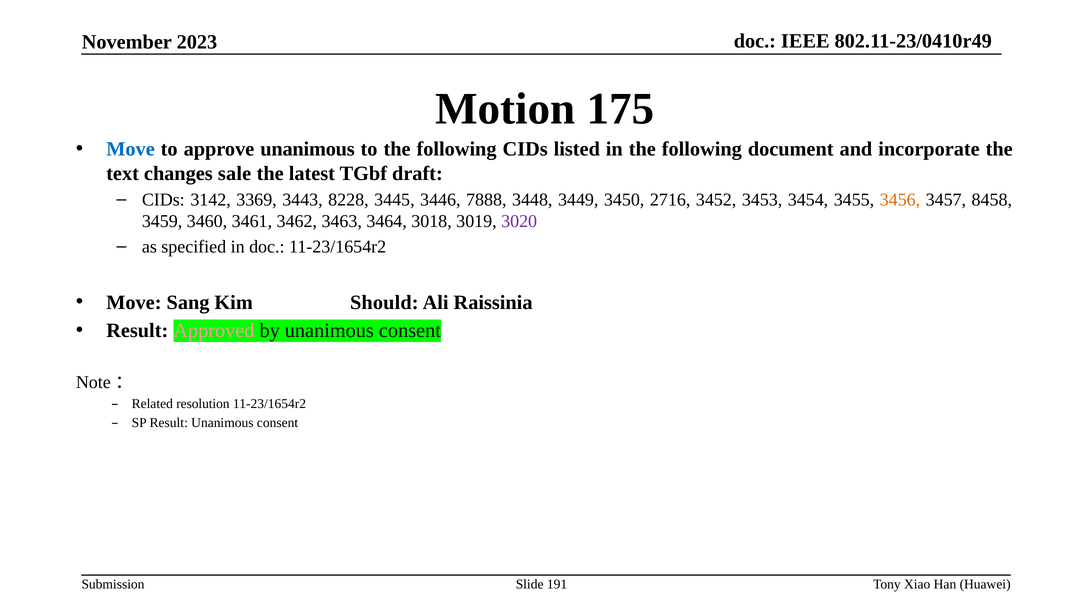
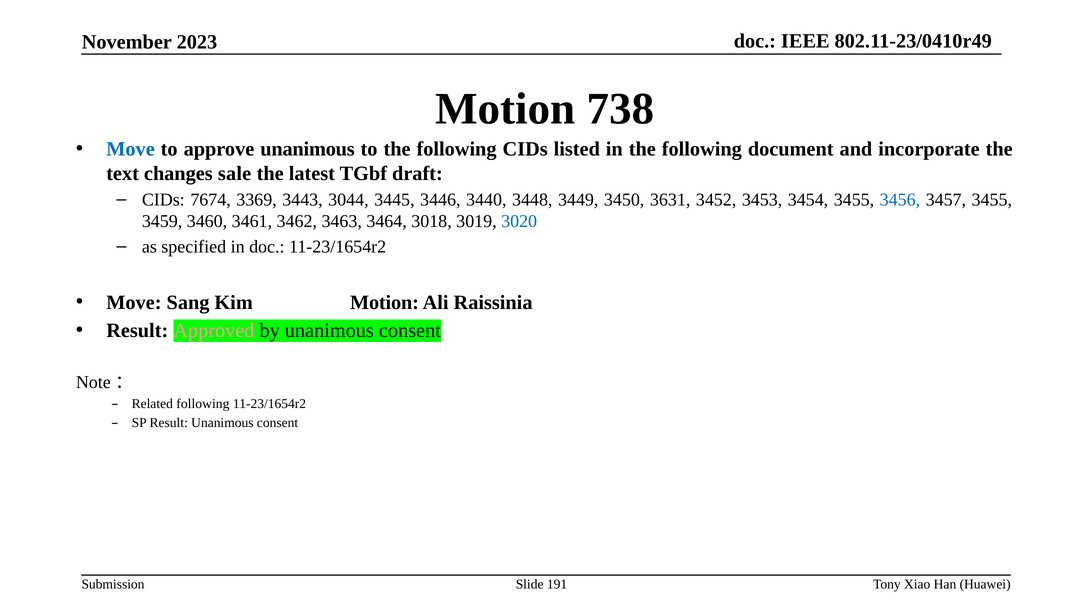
175: 175 -> 738 (620, 109)
3142: 3142 -> 7674 (211, 200)
8228: 8228 -> 3044 (348, 200)
7888: 7888 -> 3440 (486, 200)
2716: 2716 -> 3631 (670, 200)
3456 colour: orange -> blue (900, 200)
3457 8458: 8458 -> 3455 (992, 200)
3020 colour: purple -> blue (519, 222)
Kim Should: Should -> Motion (384, 302)
Related resolution: resolution -> following (203, 404)
